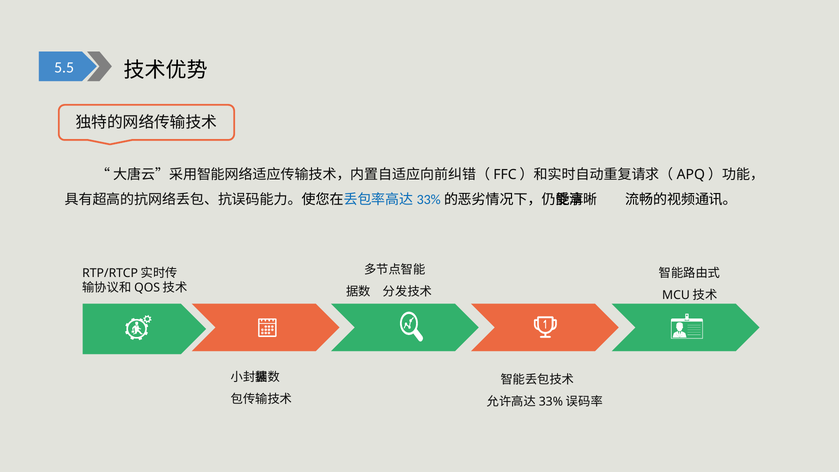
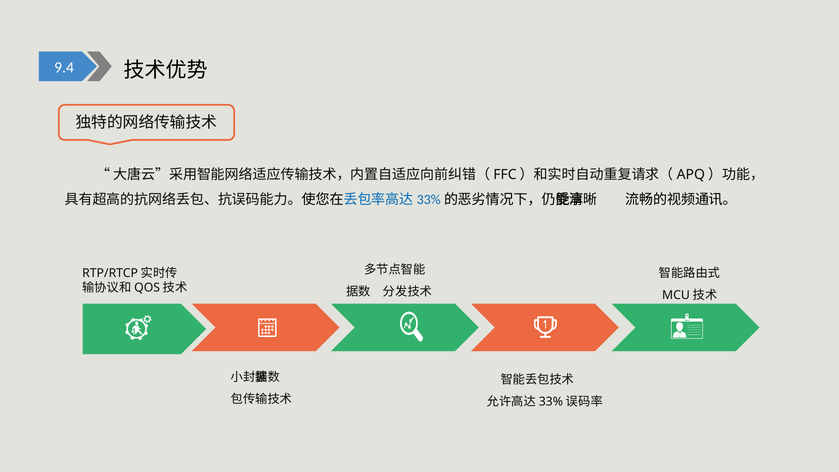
5.5: 5.5 -> 9.4 (64, 67)
